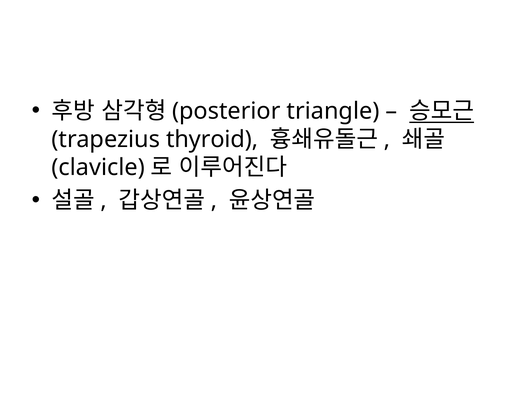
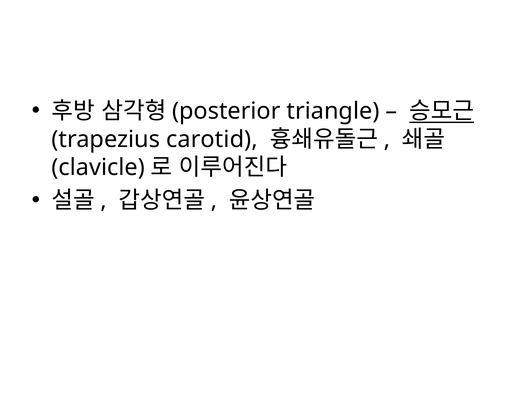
thyroid: thyroid -> carotid (212, 139)
